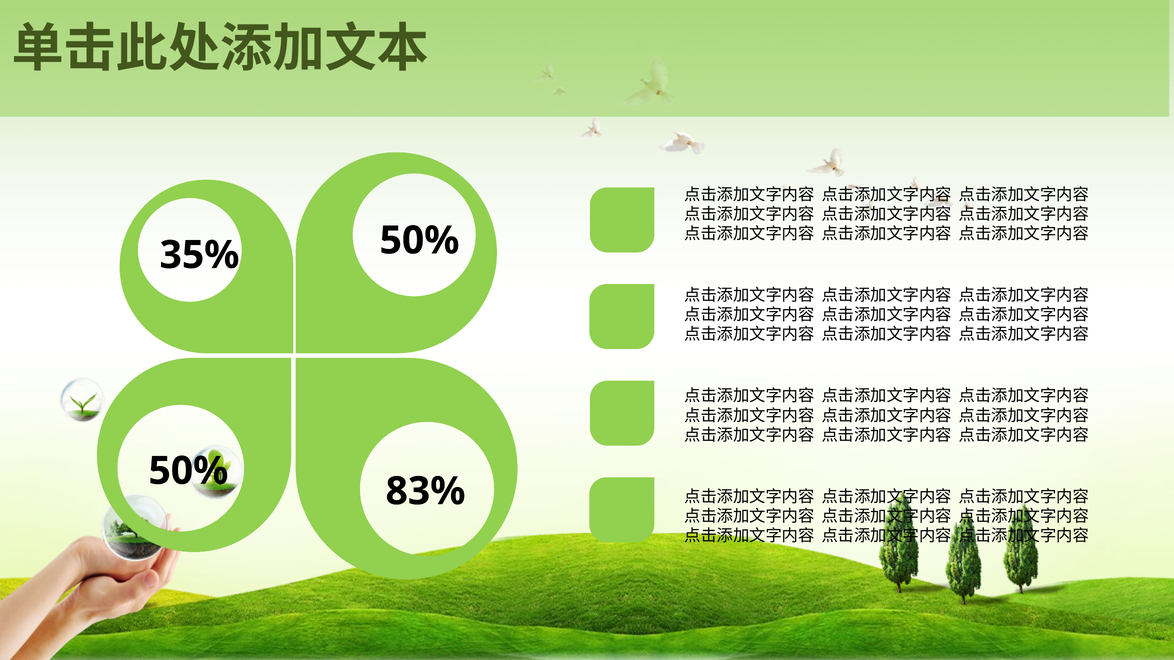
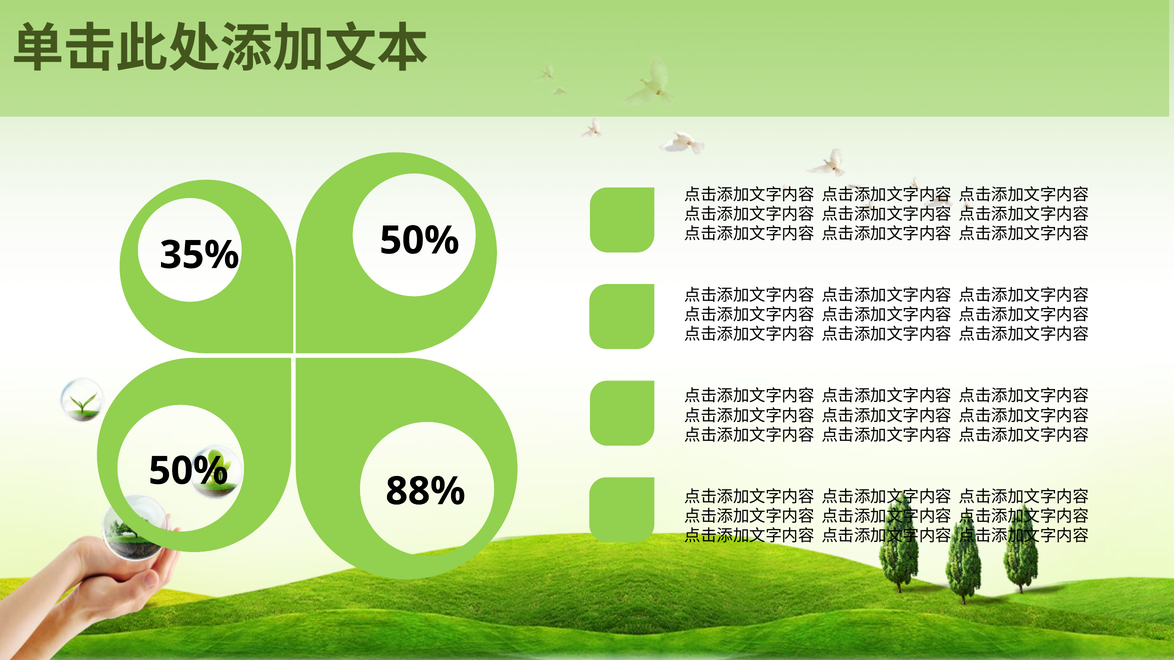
83%: 83% -> 88% (426, 492)
